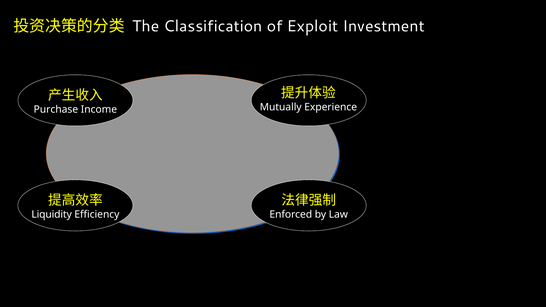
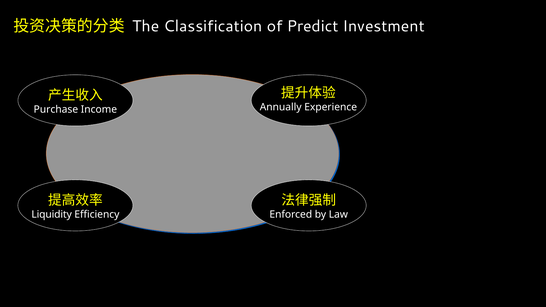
Exploit: Exploit -> Predict (313, 26)
Mutually: Mutually -> Annually (281, 107)
